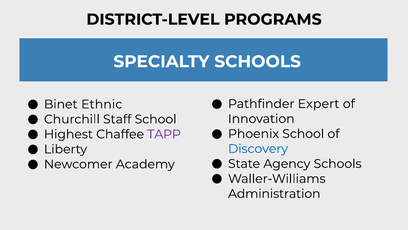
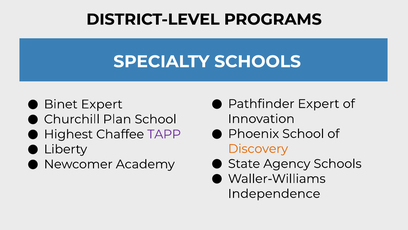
Binet Ethnic: Ethnic -> Expert (102, 104)
Staff: Staff -> Plan (117, 119)
Discovery colour: blue -> orange (258, 148)
Administration: Administration -> Independence (274, 193)
